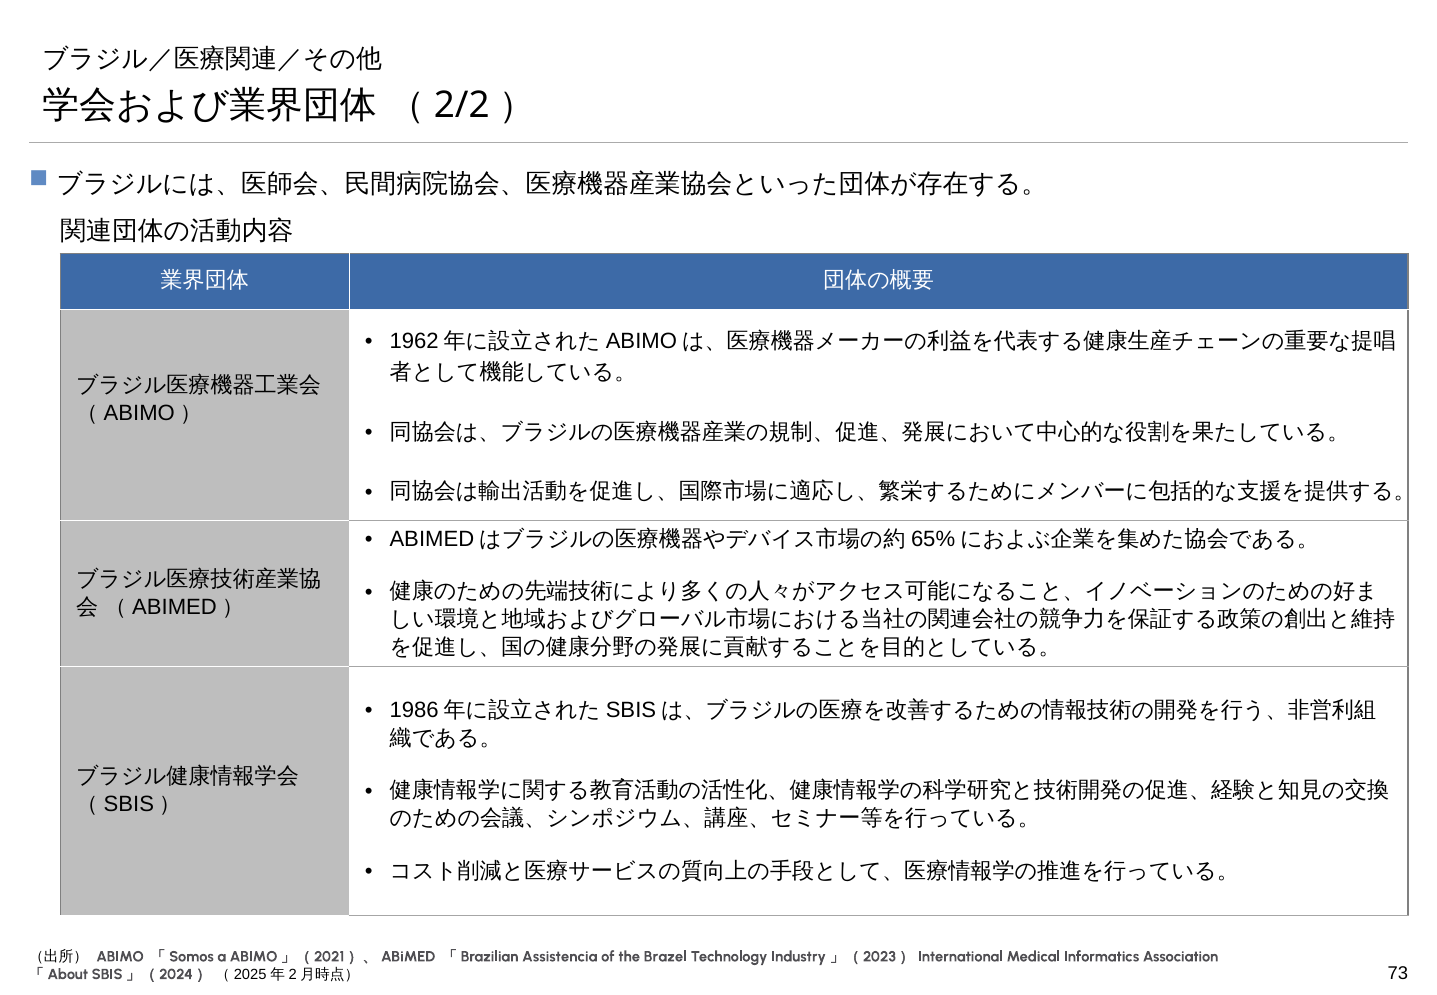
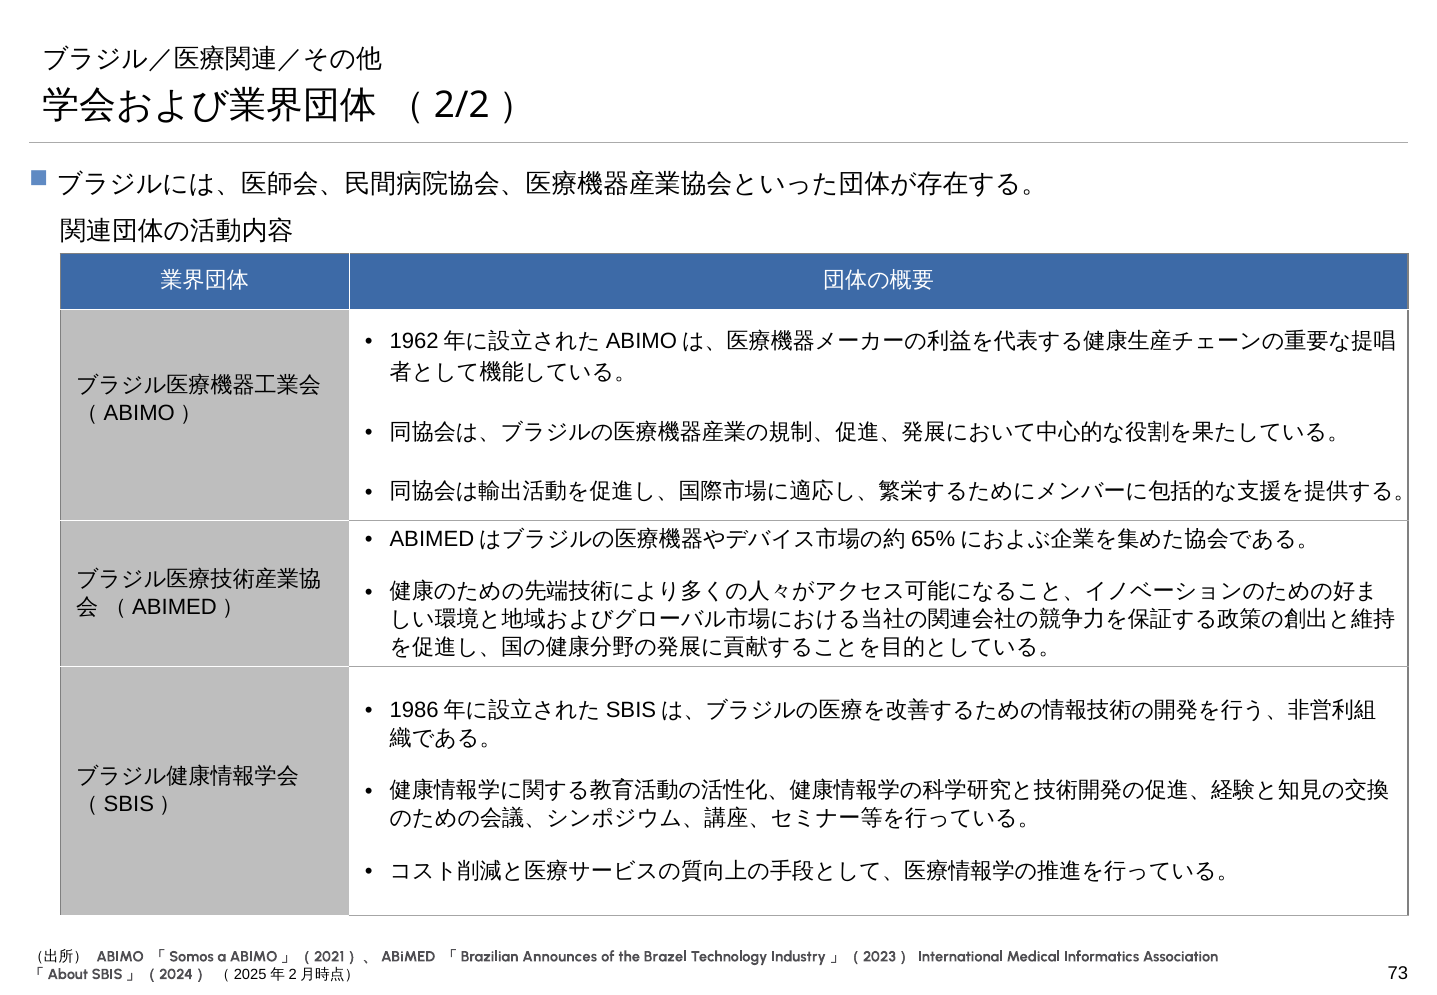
Assistencia: Assistencia -> Announces (560, 956)
